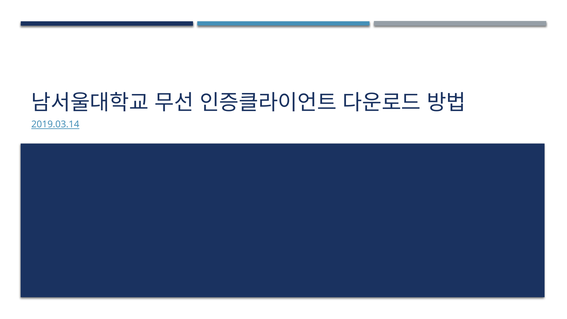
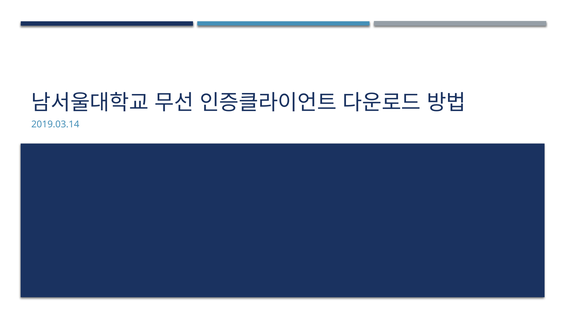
2019.03.14 underline: present -> none (55, 125)
